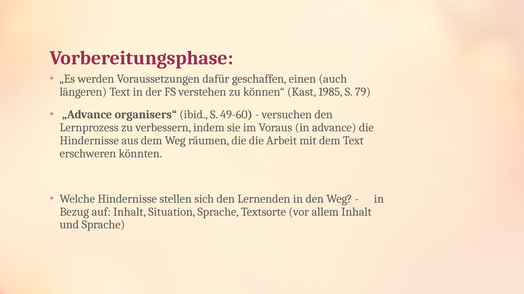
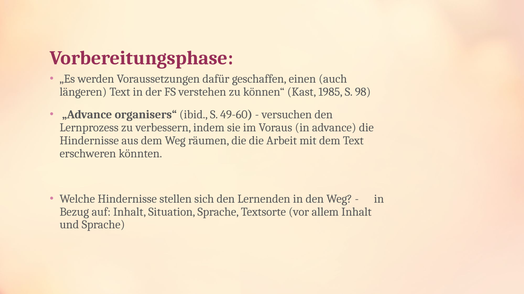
79: 79 -> 98 (363, 92)
